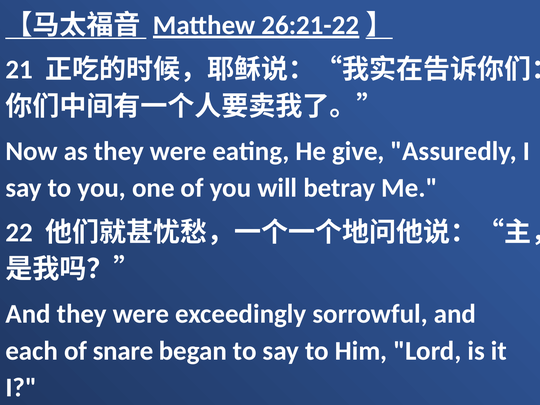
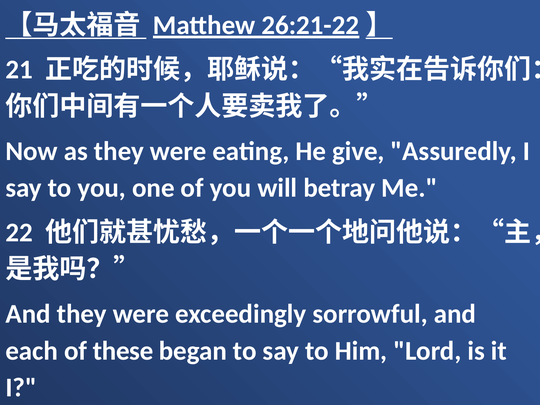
snare: snare -> these (123, 351)
